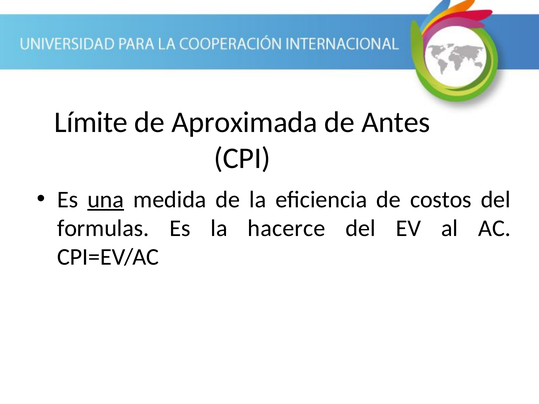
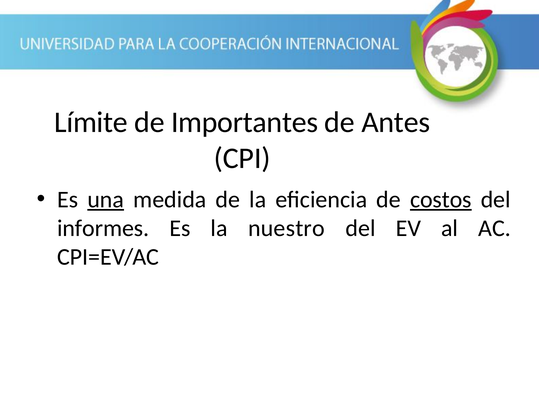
Aproximada: Aproximada -> Importantes (245, 122)
costos underline: none -> present (441, 200)
formulas: formulas -> informes (103, 228)
hacerce: hacerce -> nuestro (286, 228)
